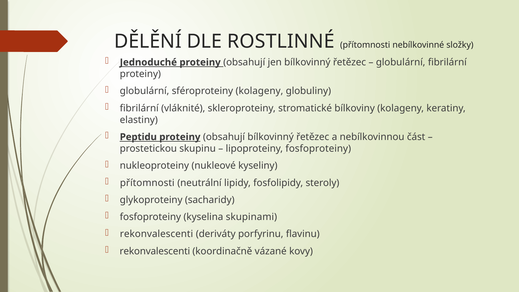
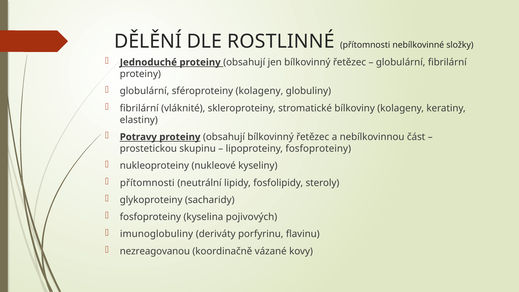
Peptidu: Peptidu -> Potravy (138, 137)
skupinami: skupinami -> pojivových (251, 217)
rekonvalescenti: rekonvalescenti -> imunoglobuliny (157, 234)
rekonvalescenti: rekonvalescenti -> nezreagovanou (155, 251)
